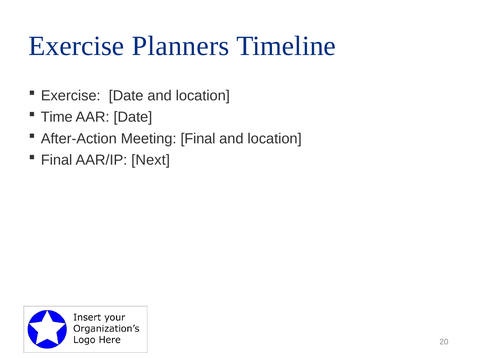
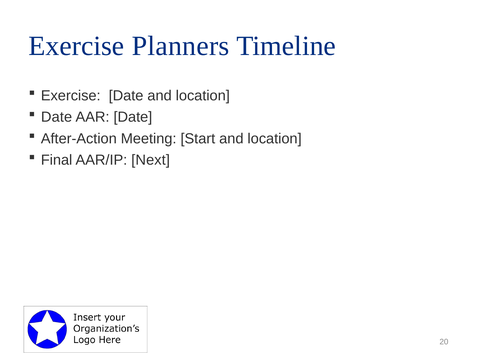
Time: Time -> Date (57, 117)
Meeting Final: Final -> Start (198, 139)
